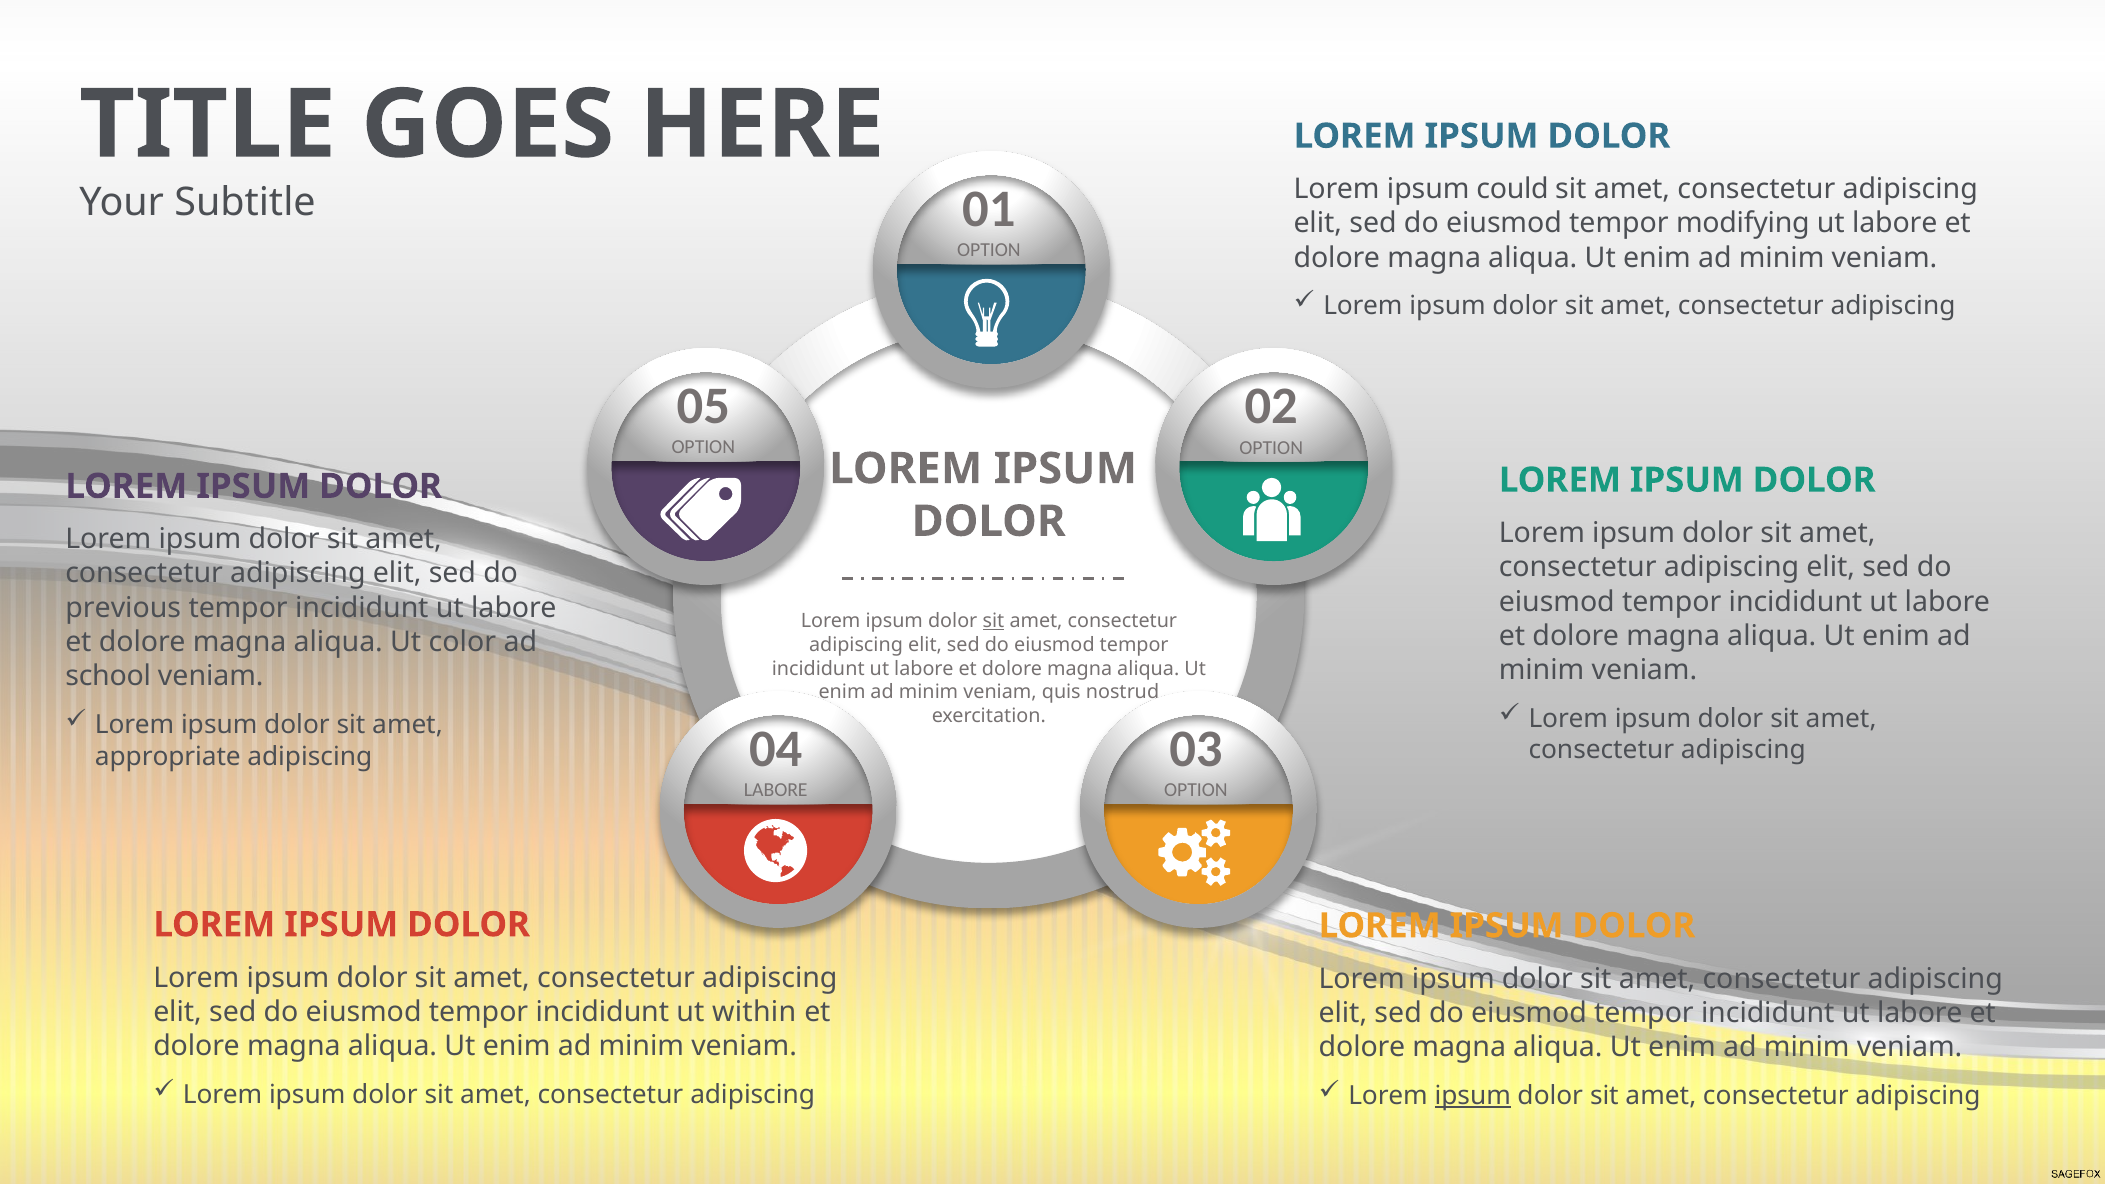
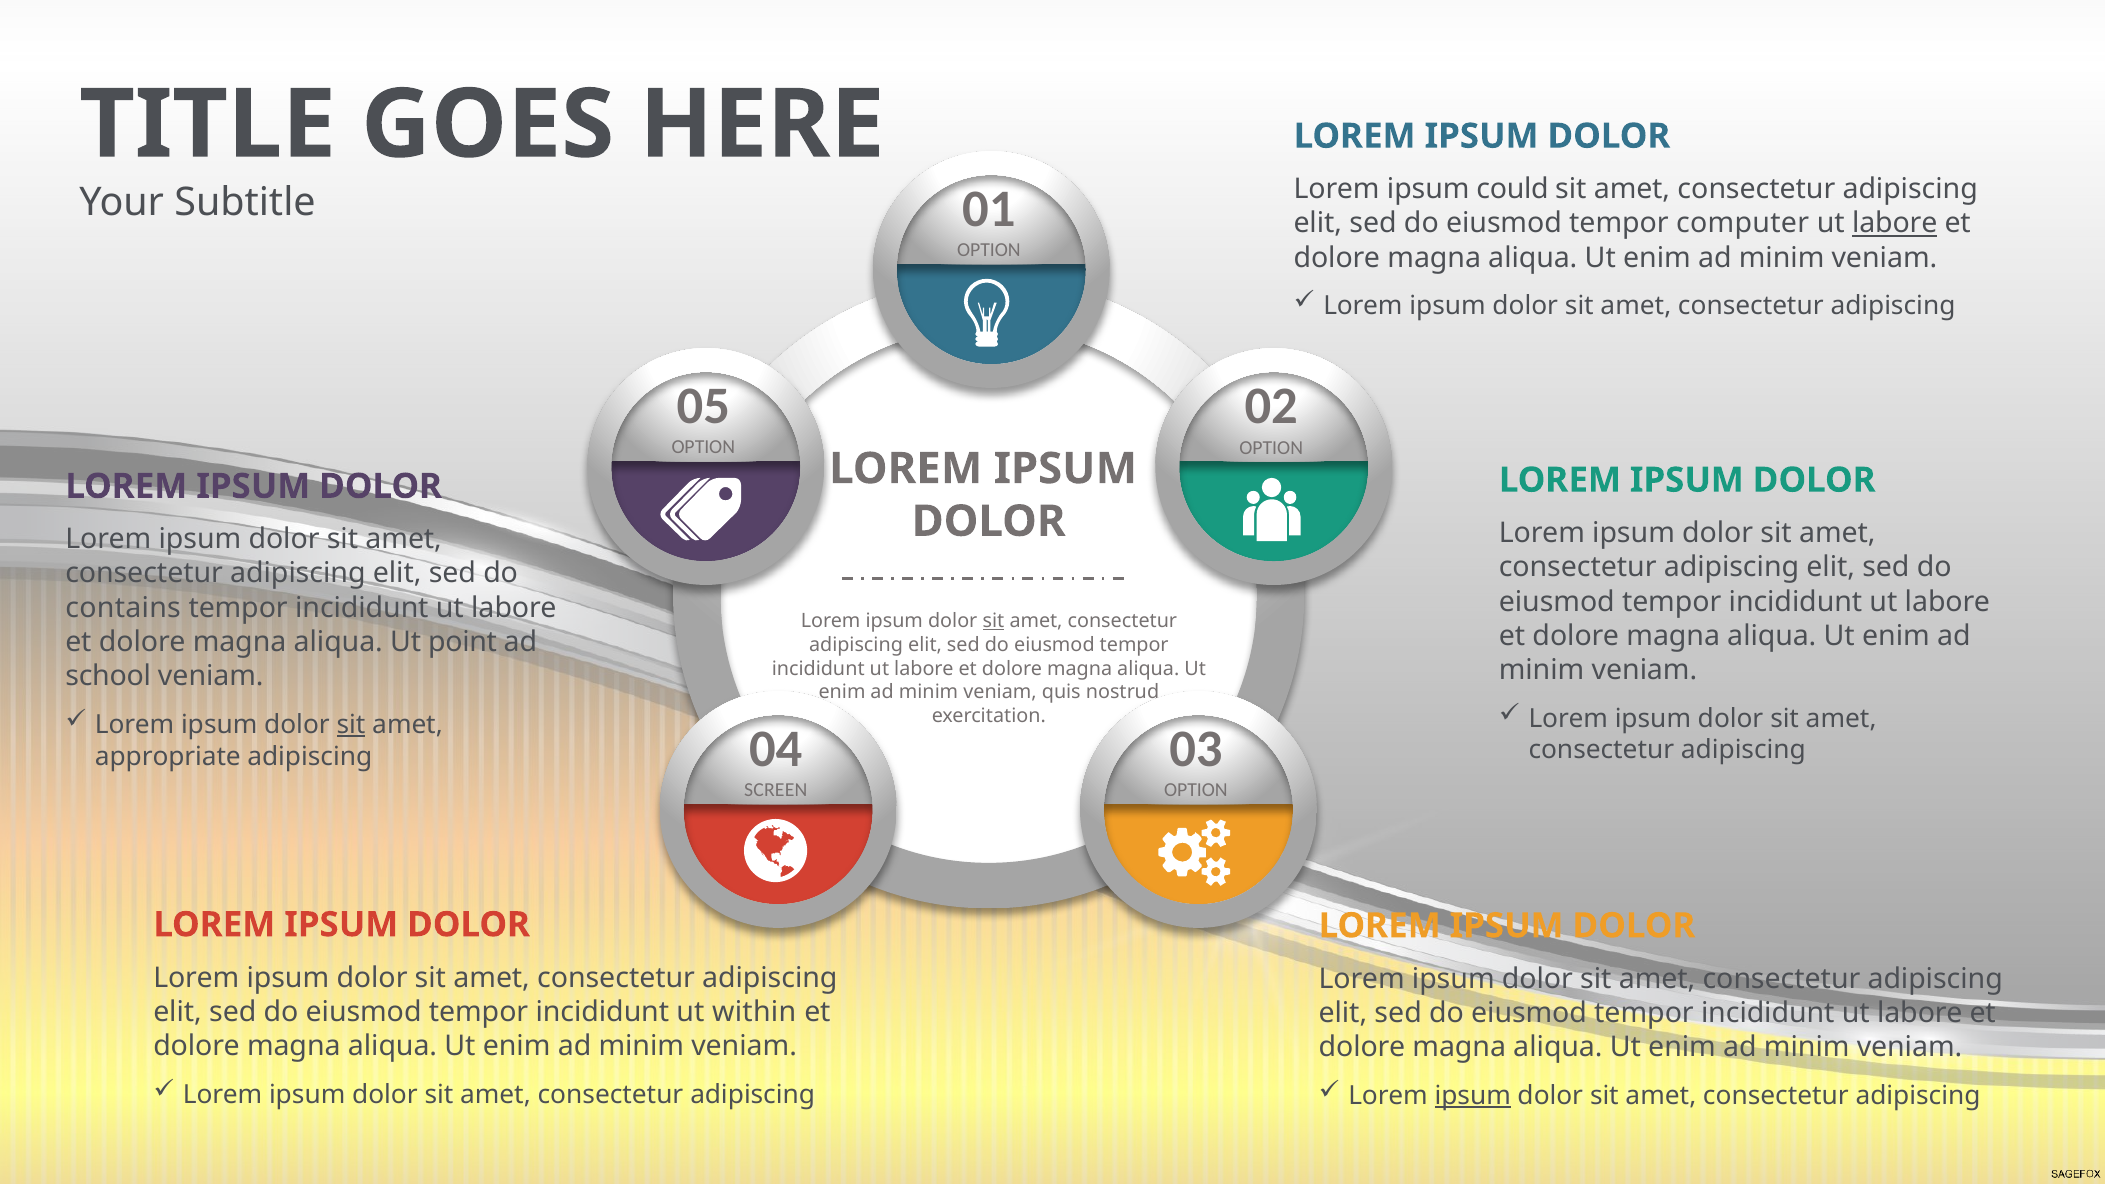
modifying: modifying -> computer (1743, 223)
labore underline: none -> present (1895, 223)
previous: previous -> contains (123, 608)
color: color -> point (463, 642)
sit underline: none -> present (351, 725)
LABORE: LABORE -> SCREEN (776, 790)
